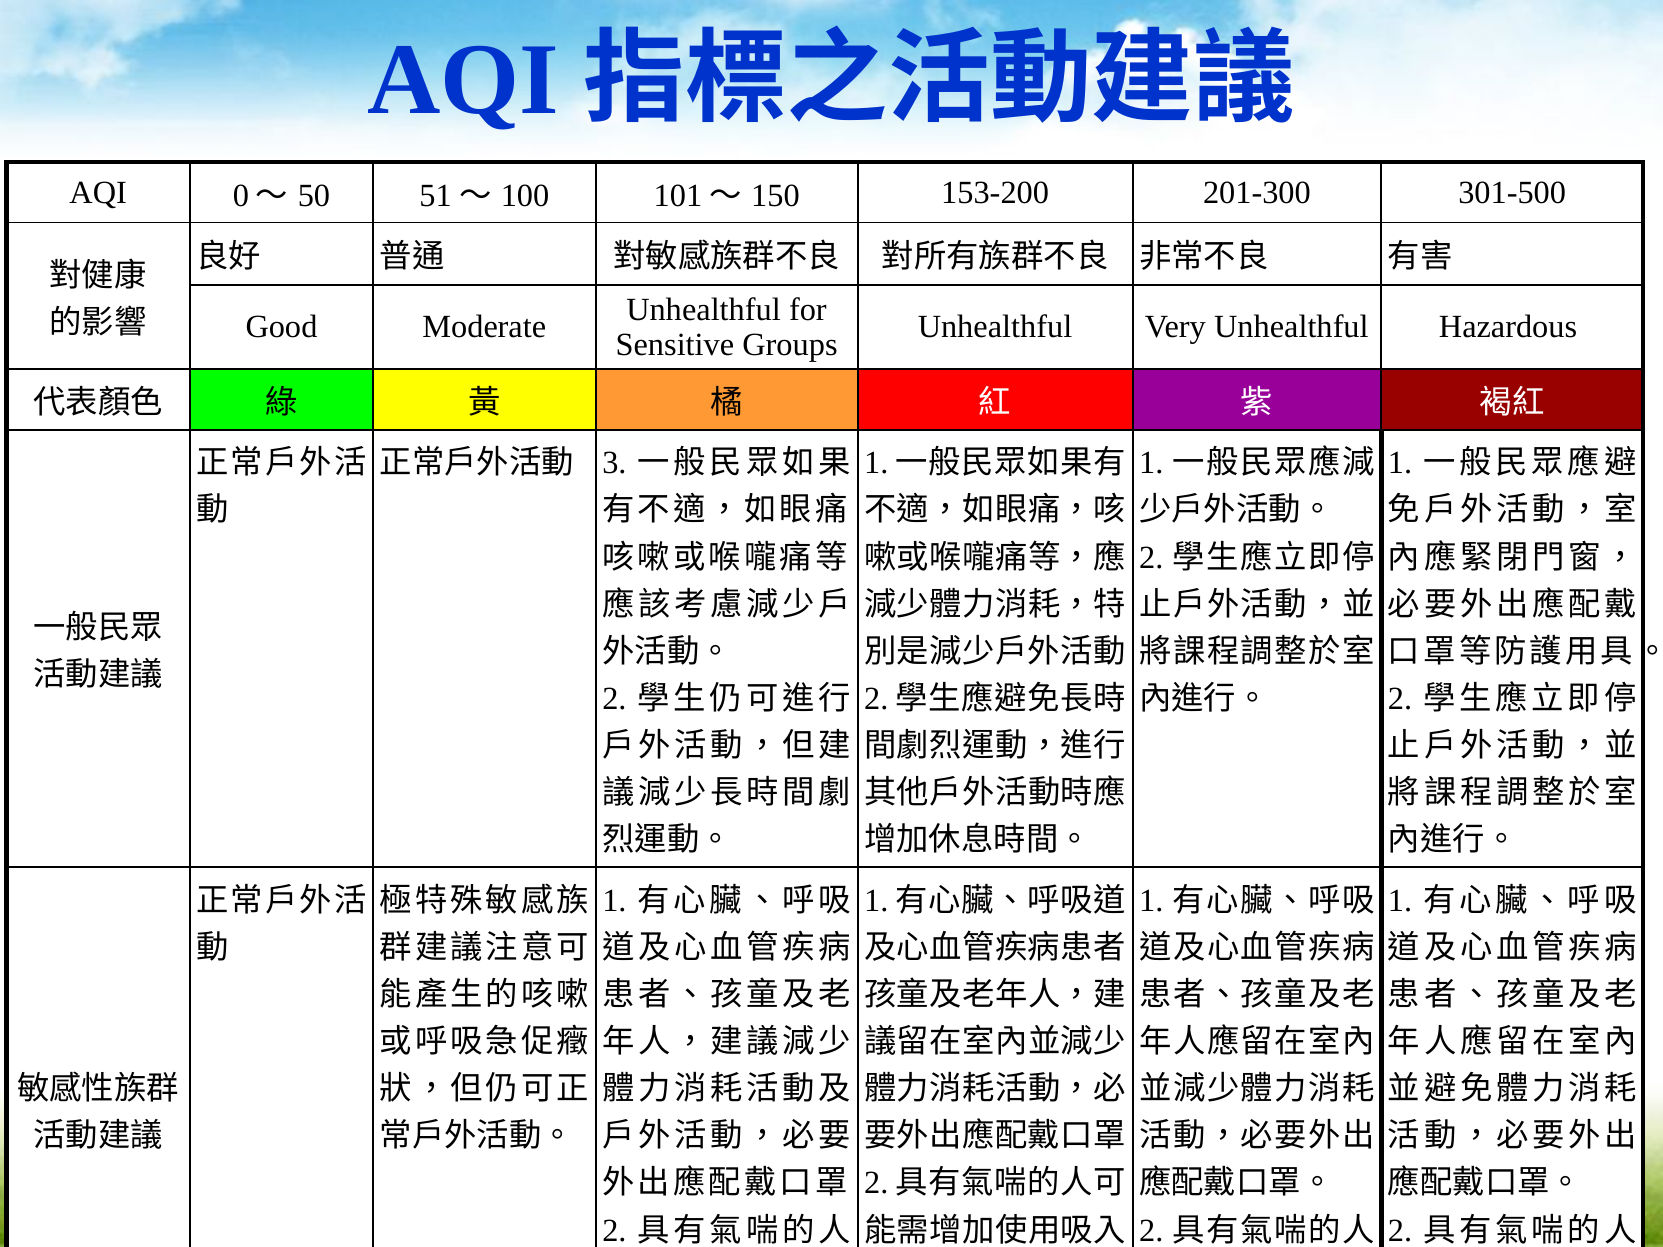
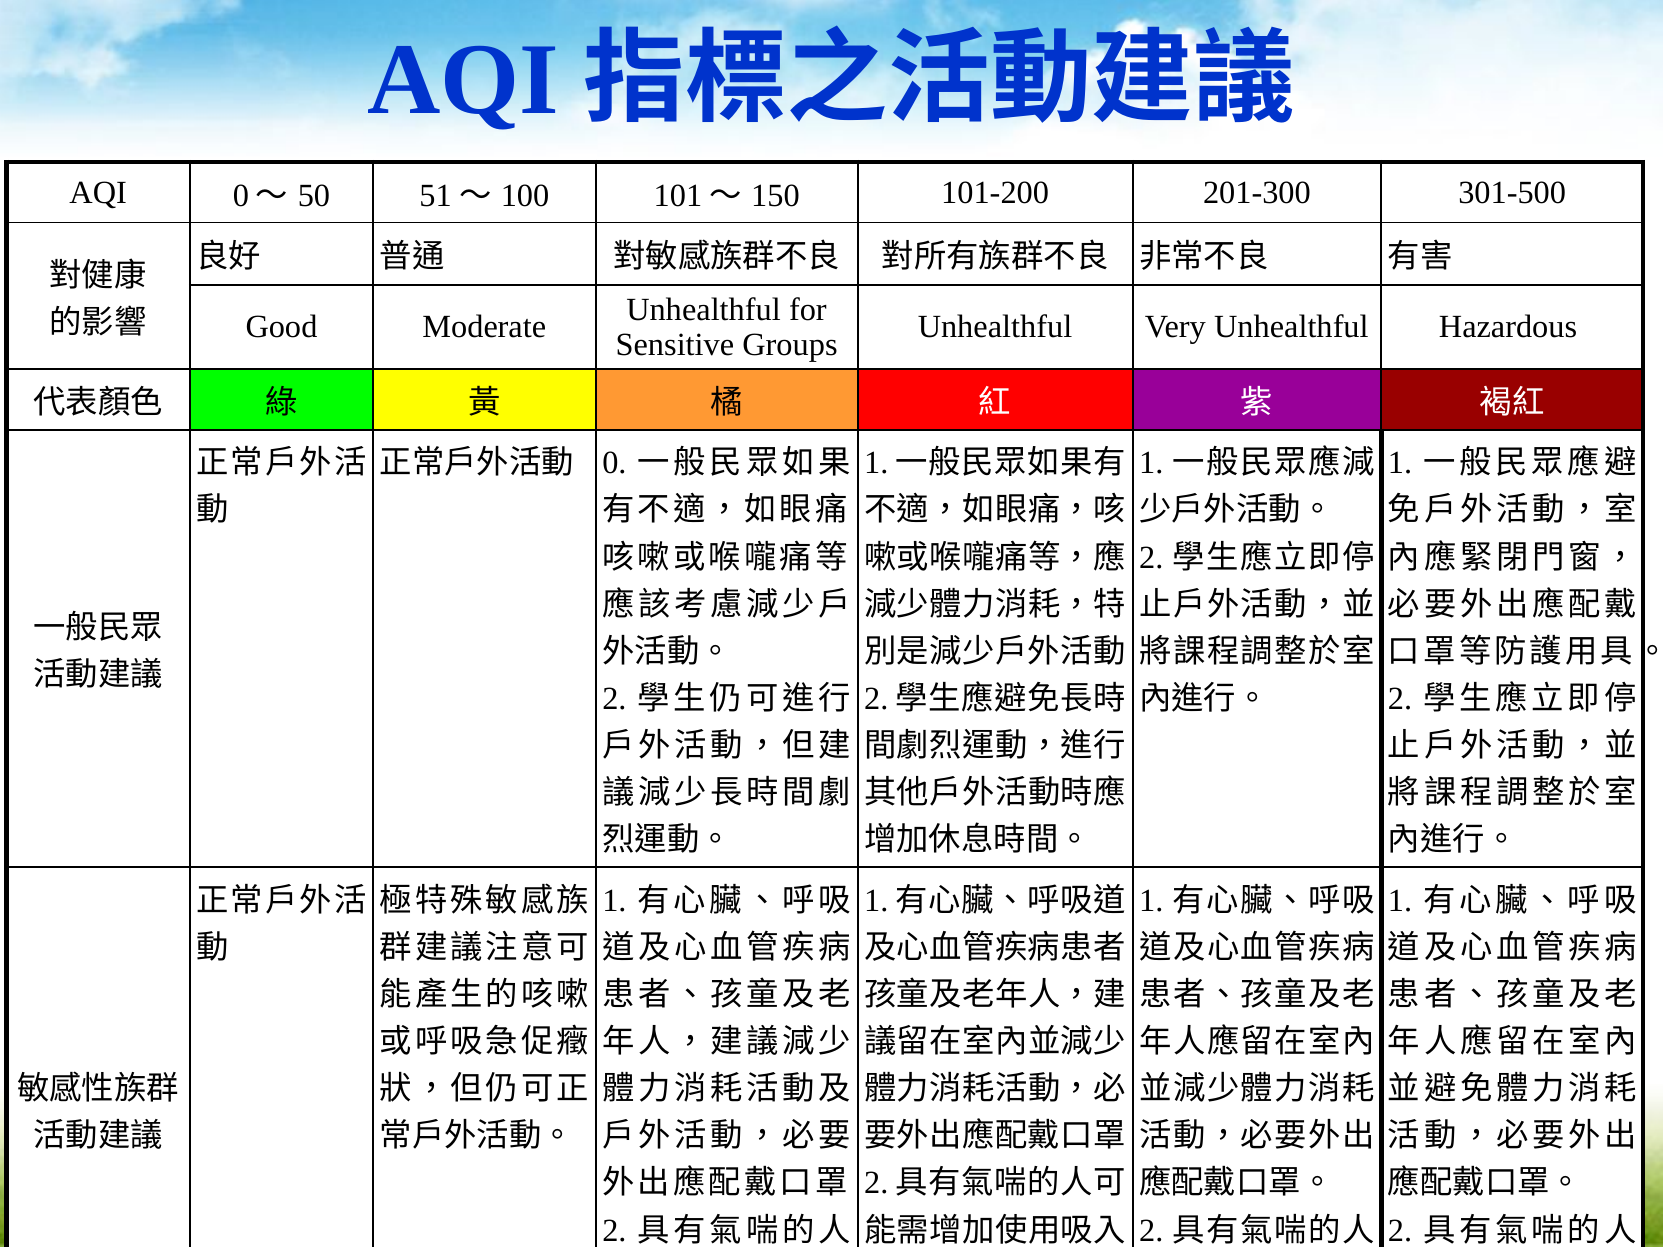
153-200: 153-200 -> 101-200 (995, 193)
3: 3 -> 0 (614, 463)
